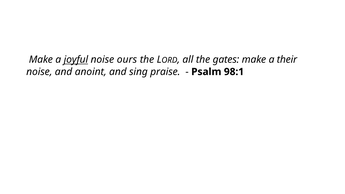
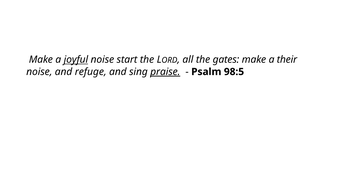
ours: ours -> start (127, 60)
anoint: anoint -> refuge (91, 72)
praise underline: none -> present (165, 72)
98:1: 98:1 -> 98:5 (234, 72)
